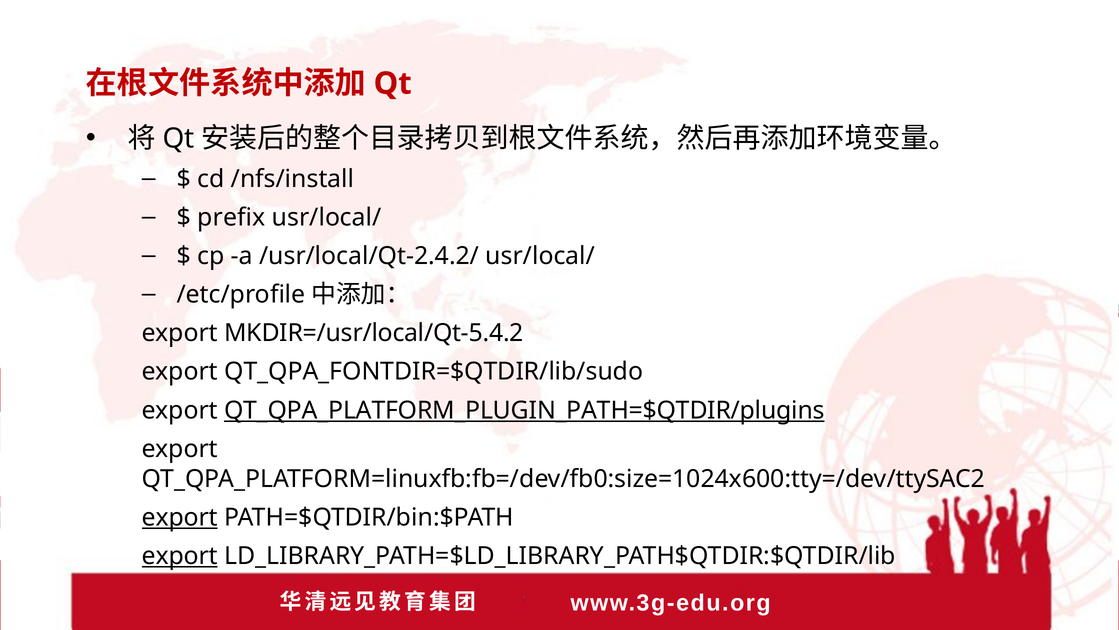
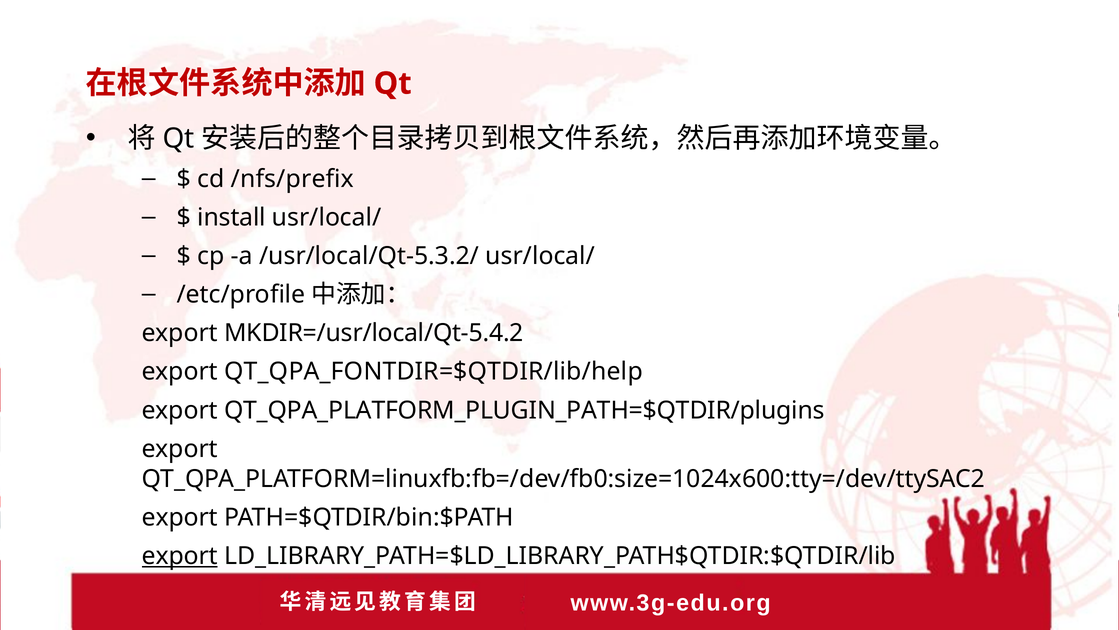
/nfs/install: /nfs/install -> /nfs/prefix (292, 179)
prefix: prefix -> install (232, 217)
/usr/local/Qt-2.4.2/: /usr/local/Qt-2.4.2/ -> /usr/local/Qt-5.3.2/ (369, 256)
QT_QPA_FONTDIR=$QTDIR/lib/sudo: QT_QPA_FONTDIR=$QTDIR/lib/sudo -> QT_QPA_FONTDIR=$QTDIR/lib/help (434, 371)
QT_QPA_PLATFORM_PLUGIN_PATH=$QTDIR/plugins underline: present -> none (524, 410)
export underline: present -> none (180, 517)
